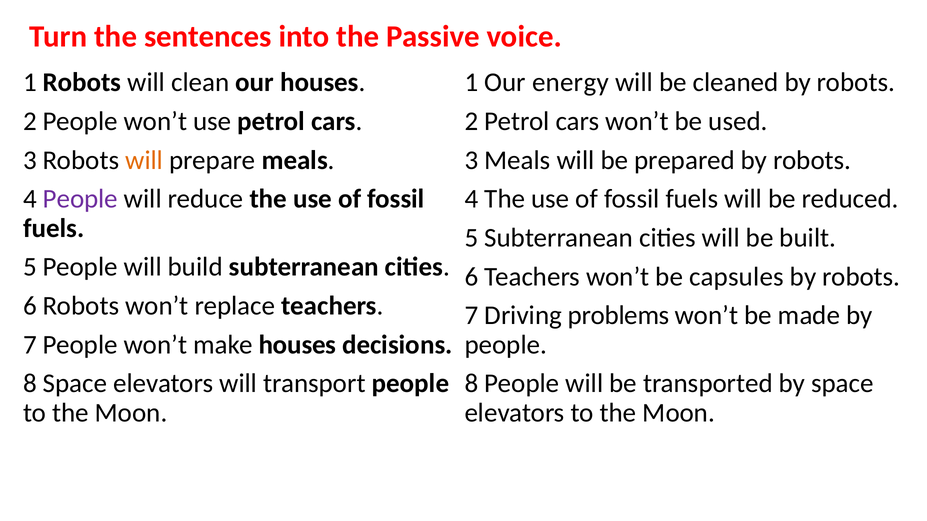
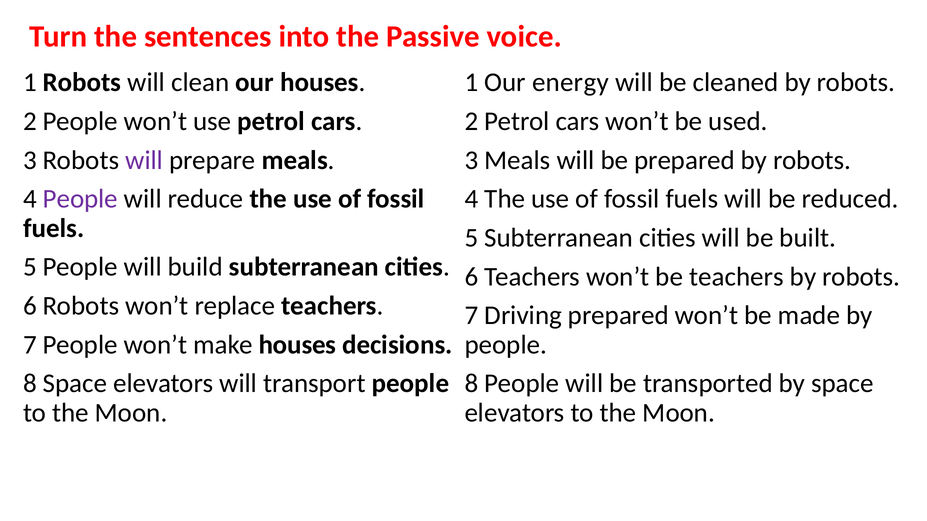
will colour: orange -> purple (144, 160)
be capsules: capsules -> teachers (736, 277)
Driving problems: problems -> prepared (618, 316)
